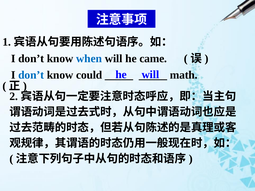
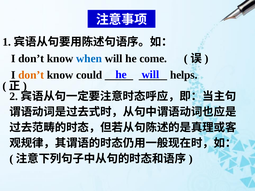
came: came -> come (153, 59)
don’t colour: blue -> orange (31, 75)
math: math -> helps (184, 75)
